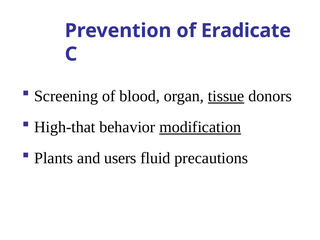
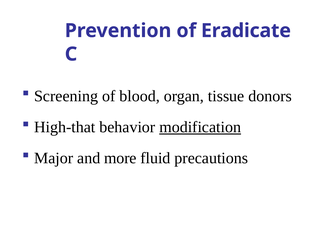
tissue underline: present -> none (226, 96)
Plants: Plants -> Major (54, 158)
users: users -> more (120, 158)
